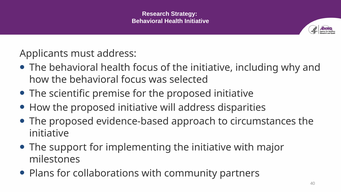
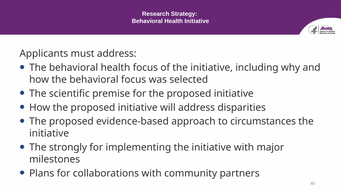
support: support -> strongly (68, 147)
